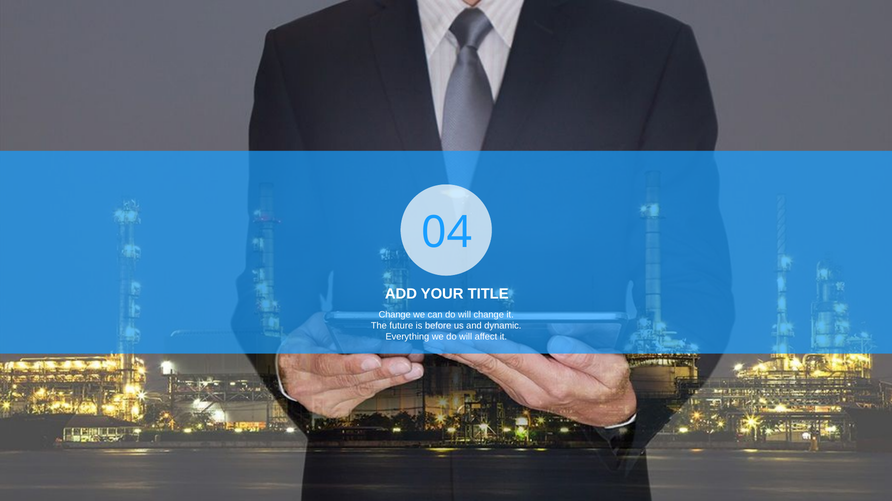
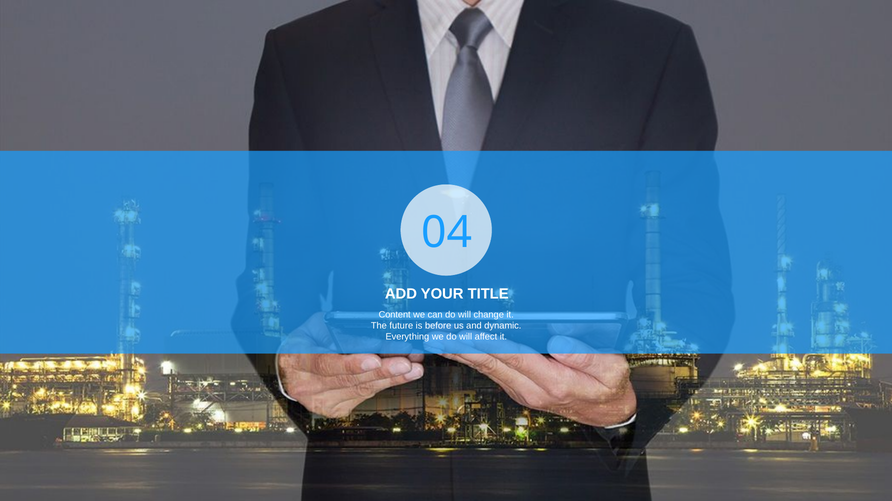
Change: Change -> Content (395, 315)
